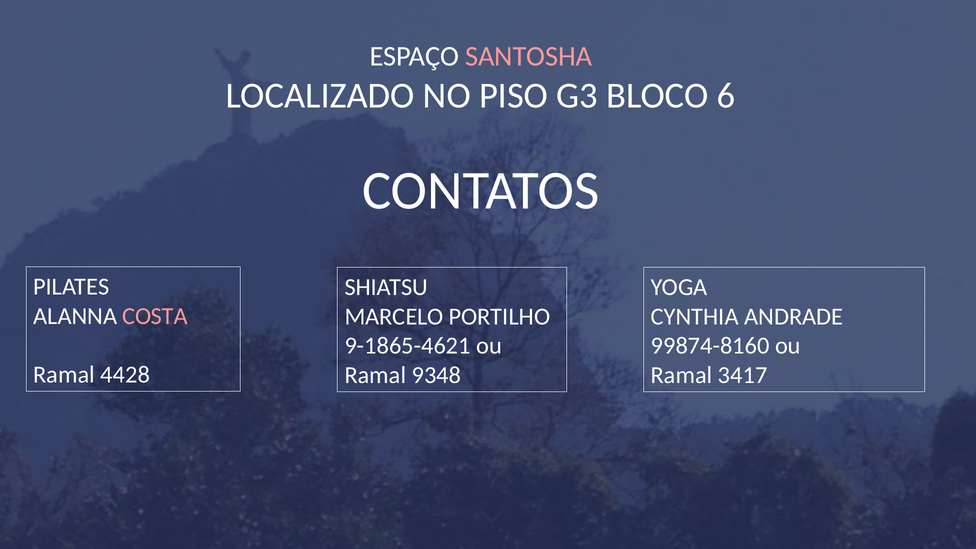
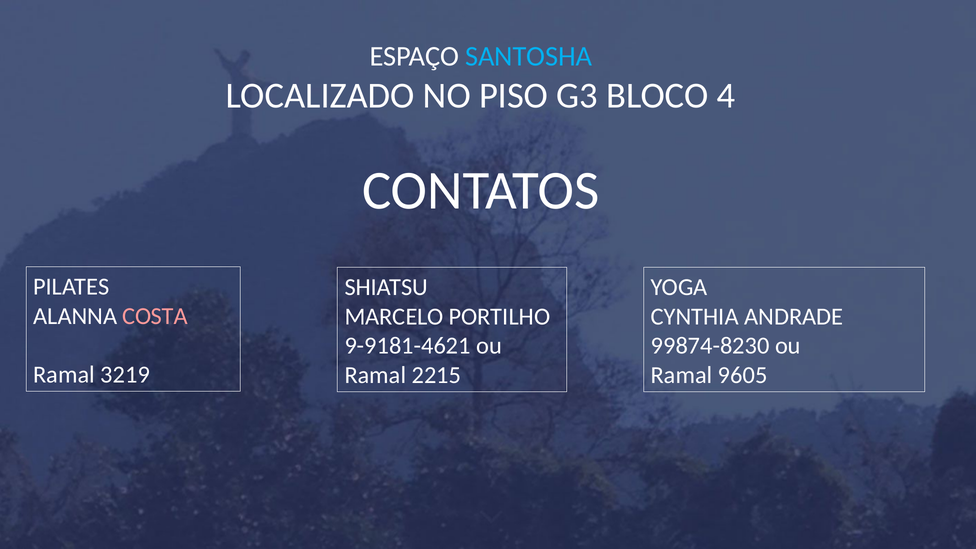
SANTOSHA colour: pink -> light blue (529, 56)
6: 6 -> 4 (726, 96)
9-1865-4621: 9-1865-4621 -> 9-9181-4621 (408, 346)
99874-8160: 99874-8160 -> 99874-8230 (710, 346)
4428: 4428 -> 3219 (125, 375)
9348: 9348 -> 2215 (436, 375)
3417: 3417 -> 9605 (743, 375)
